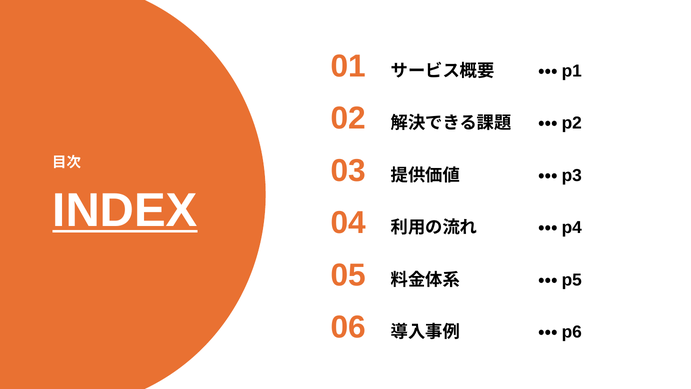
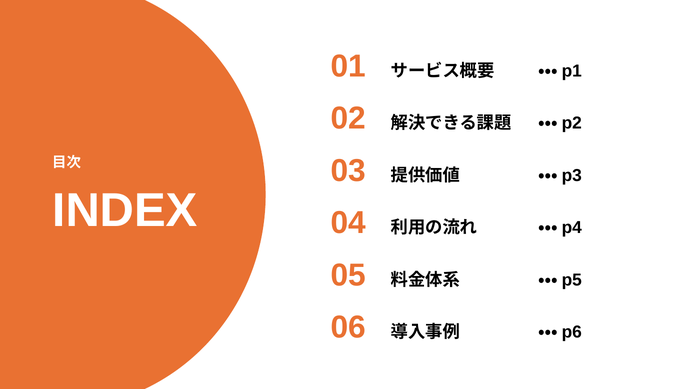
INDEX underline: present -> none (125, 211)
